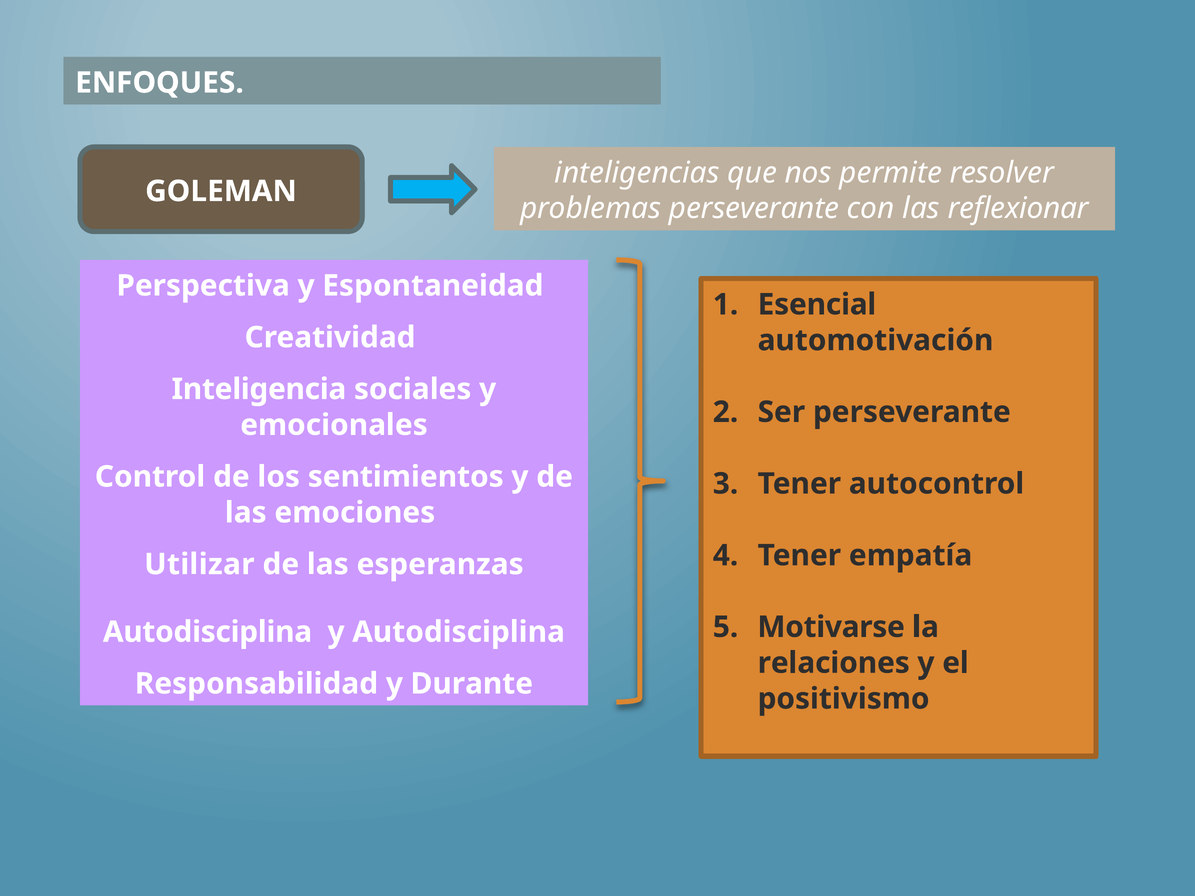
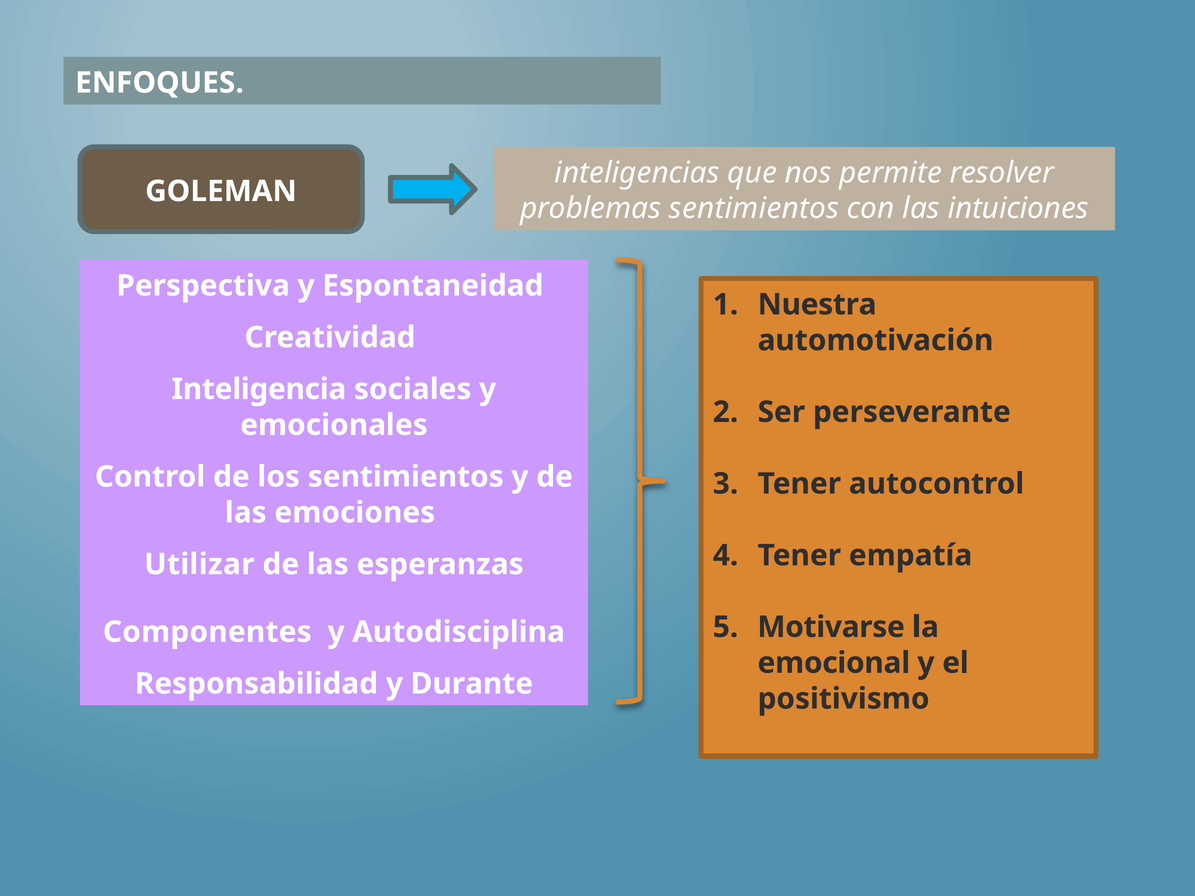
problemas perseverante: perseverante -> sentimientos (754, 209)
reflexionar: reflexionar -> intuiciones (1018, 209)
Esencial: Esencial -> Nuestra (817, 305)
Autodisciplina: Autodisciplina -> Componentes (207, 632)
relaciones: relaciones -> emocional (834, 663)
